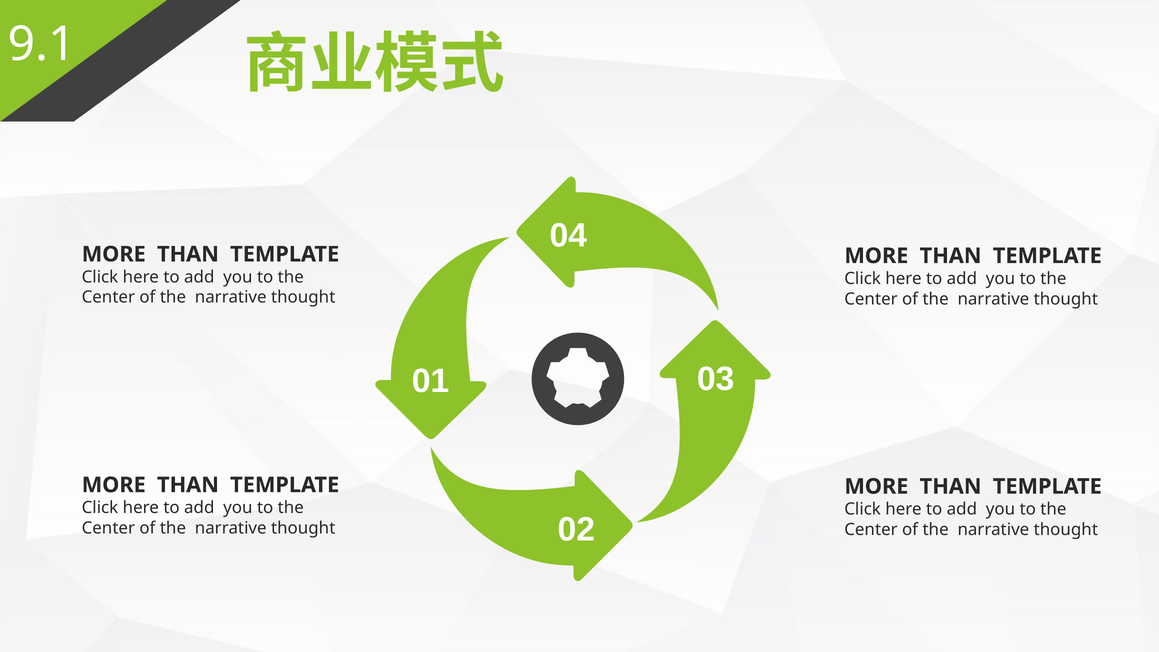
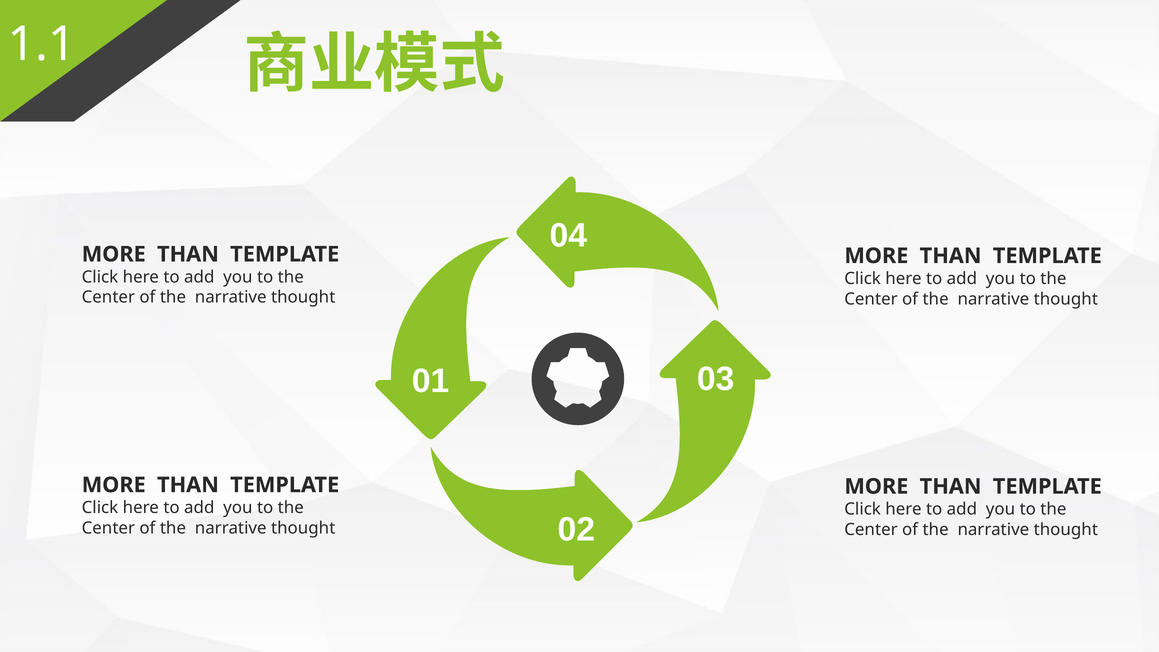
9.1: 9.1 -> 1.1 (42, 44)
